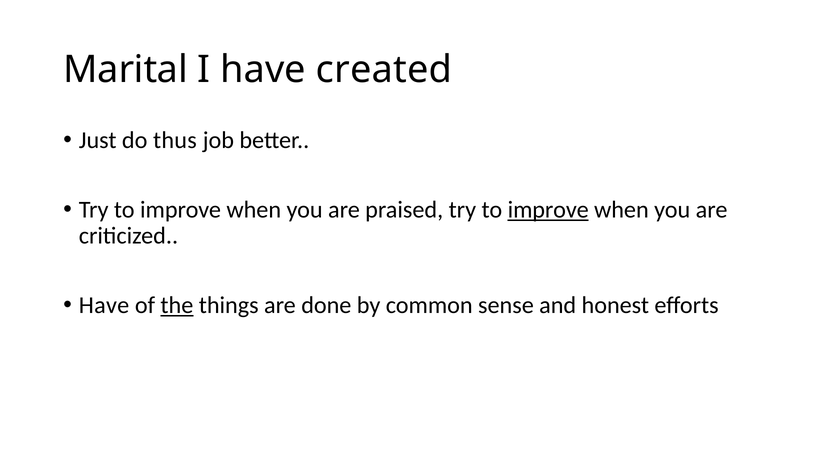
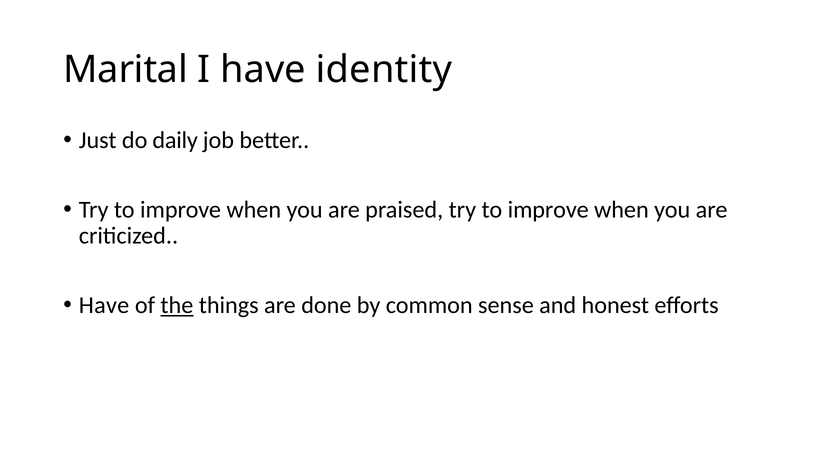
created: created -> identity (384, 70)
thus: thus -> daily (175, 140)
improve underline: present -> none (548, 210)
